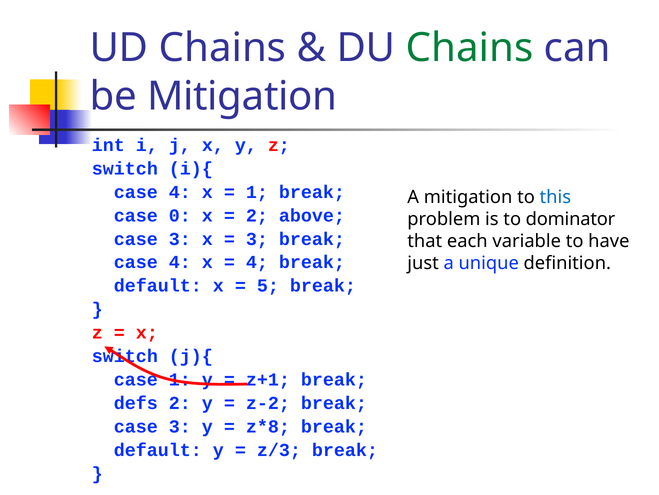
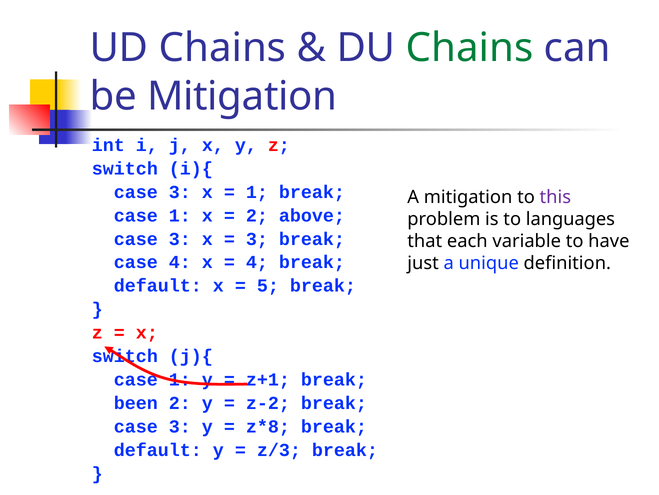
4: 4 -> 3 (180, 192)
this colour: blue -> purple (555, 197)
0: 0 -> 1 (180, 215)
dominator: dominator -> languages (570, 219)
defs: defs -> been (136, 403)
